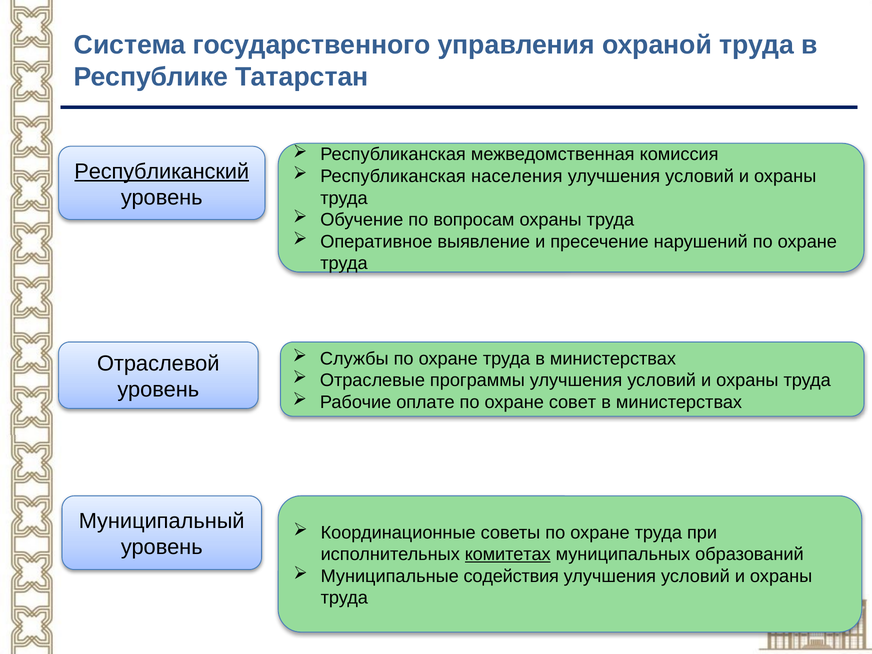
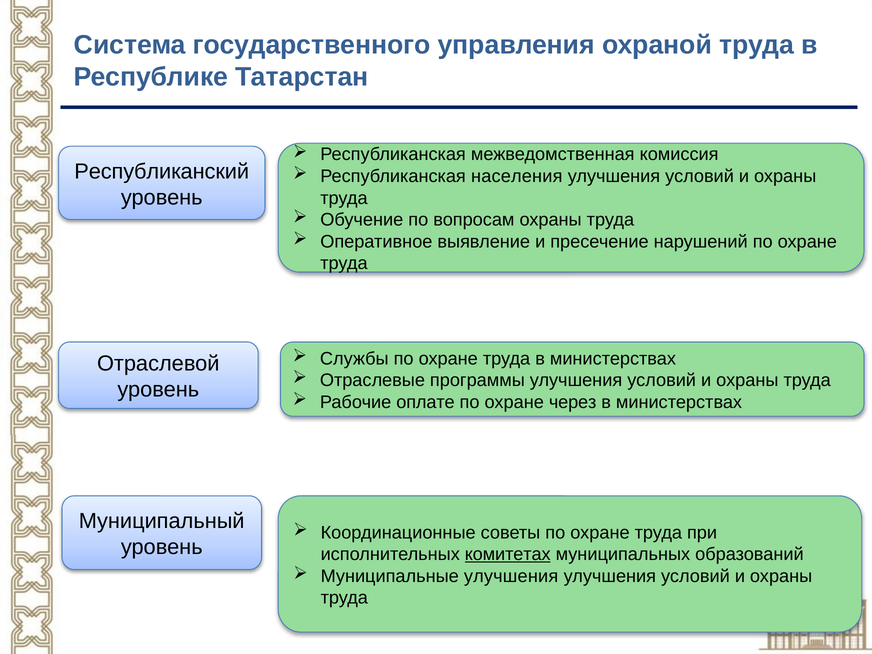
Республиканский underline: present -> none (162, 171)
совет: совет -> через (573, 402)
Муниципальные содействия: содействия -> улучшения (511, 576)
